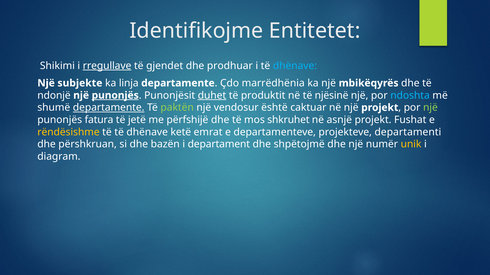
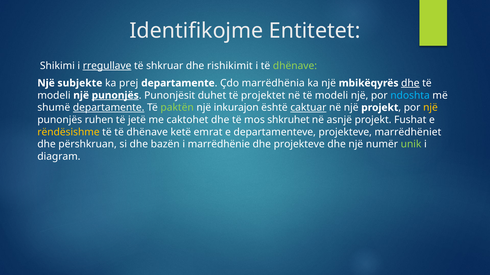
gjendet: gjendet -> shkruar (165, 66)
prodhuar: prodhuar -> rishikimit (230, 66)
dhënave colour: light blue -> light green (295, 66)
linja: linja -> prej (129, 83)
dhe underline: none -> present (410, 83)
ndonjë: ndonjë -> modeli (54, 96)
duhet underline: present -> none (212, 96)
produktit: produktit -> projektet (263, 96)
në të njësinë: njësinë -> modeli (332, 96)
vendosur: vendosur -> inkurajon (236, 108)
caktuar underline: none -> present (308, 108)
një colour: light green -> yellow (430, 108)
fatura: fatura -> ruhen (99, 120)
përfshijë: përfshijë -> caktohet (187, 120)
departamenti: departamenti -> marrëdhëniet (408, 132)
departament: departament -> marrëdhënie (219, 145)
dhe shpëtojmë: shpëtojmë -> projekteve (299, 145)
unik colour: yellow -> light green (411, 145)
